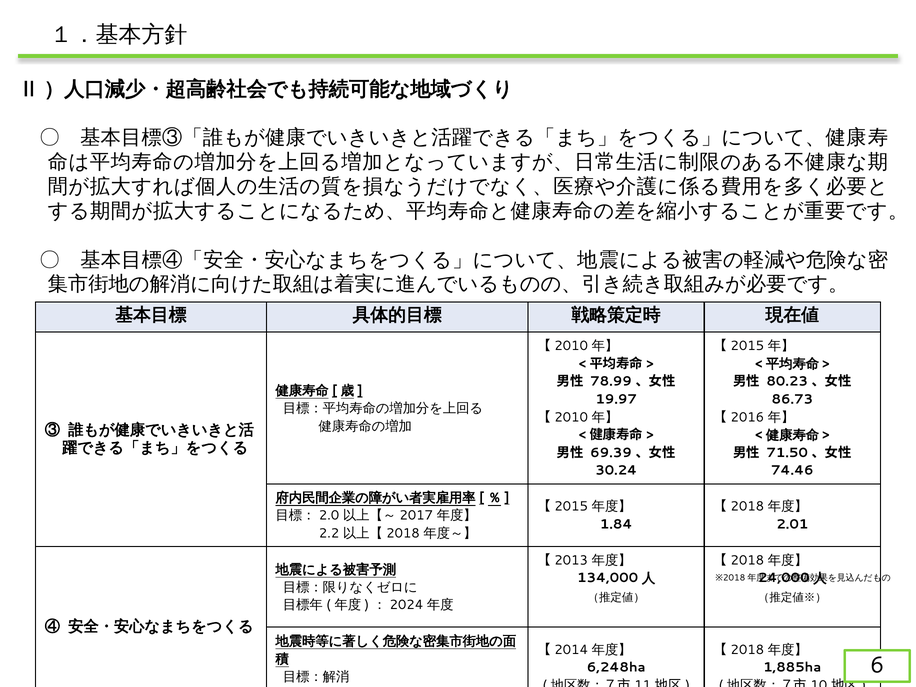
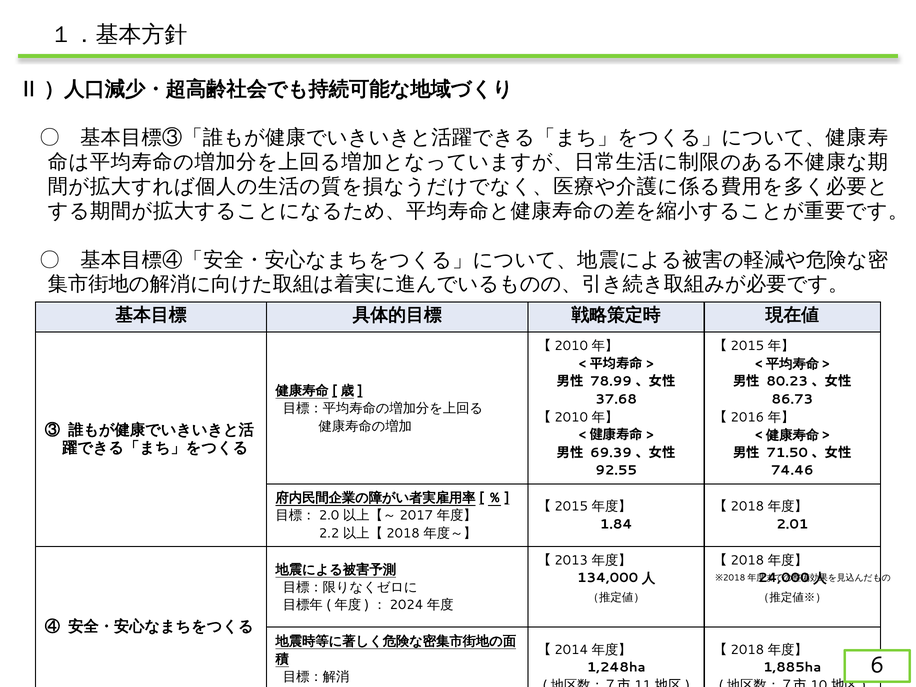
19.97: 19.97 -> 37.68 (616, 399)
30.24: 30.24 -> 92.55 (616, 471)
6,248ha: 6,248ha -> 1,248ha (616, 667)
